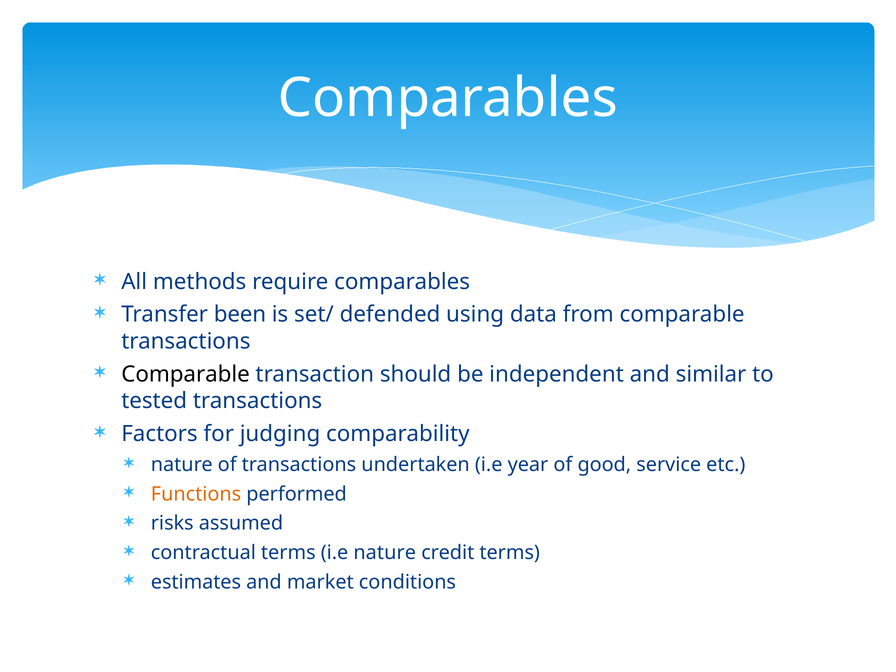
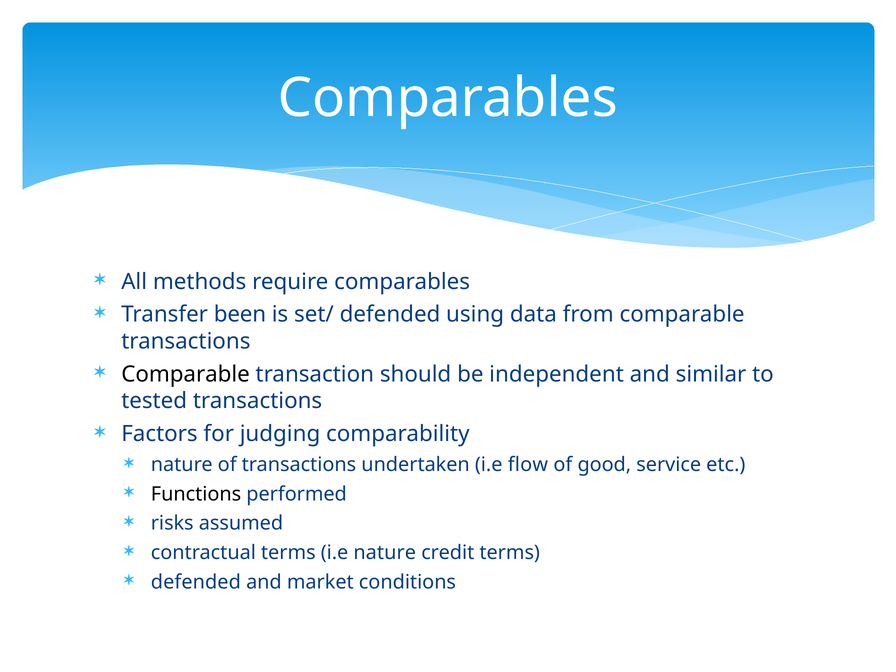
year: year -> flow (528, 465)
Functions colour: orange -> black (196, 494)
estimates: estimates -> defended (196, 582)
